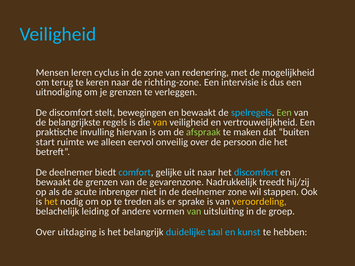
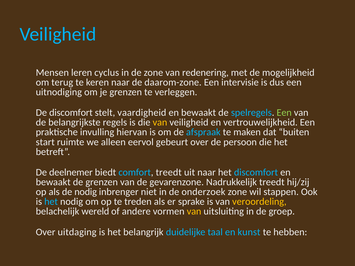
richting-zone: richting-zone -> daarom-zone (173, 82)
bewegingen: bewegingen -> vaardigheid (142, 113)
afspraak colour: light green -> light blue (203, 132)
onveilig: onveilig -> gebeurt (172, 142)
comfort gelijke: gelijke -> treedt (169, 172)
de acute: acute -> nodig (86, 192)
in de deelnemer: deelnemer -> onderzoek (203, 192)
het colour: yellow -> light blue (51, 202)
leiding: leiding -> wereld (95, 212)
van colour: light green -> yellow (194, 212)
